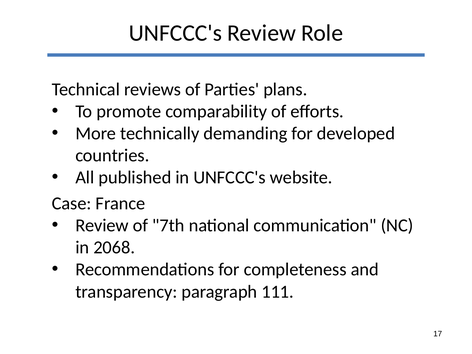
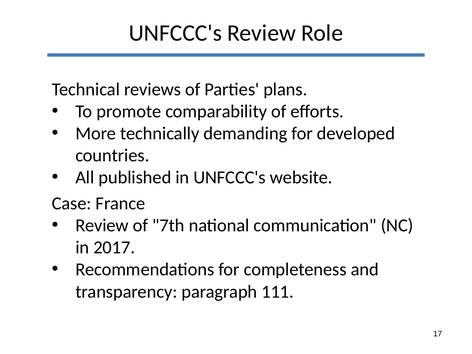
2068: 2068 -> 2017 (114, 248)
